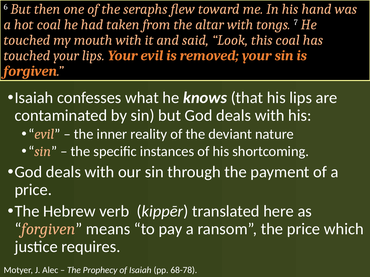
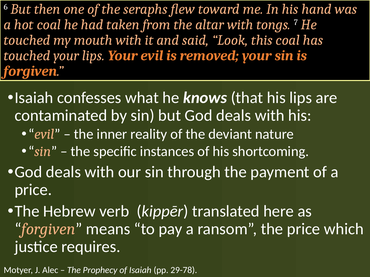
68-78: 68-78 -> 29-78 (184, 270)
